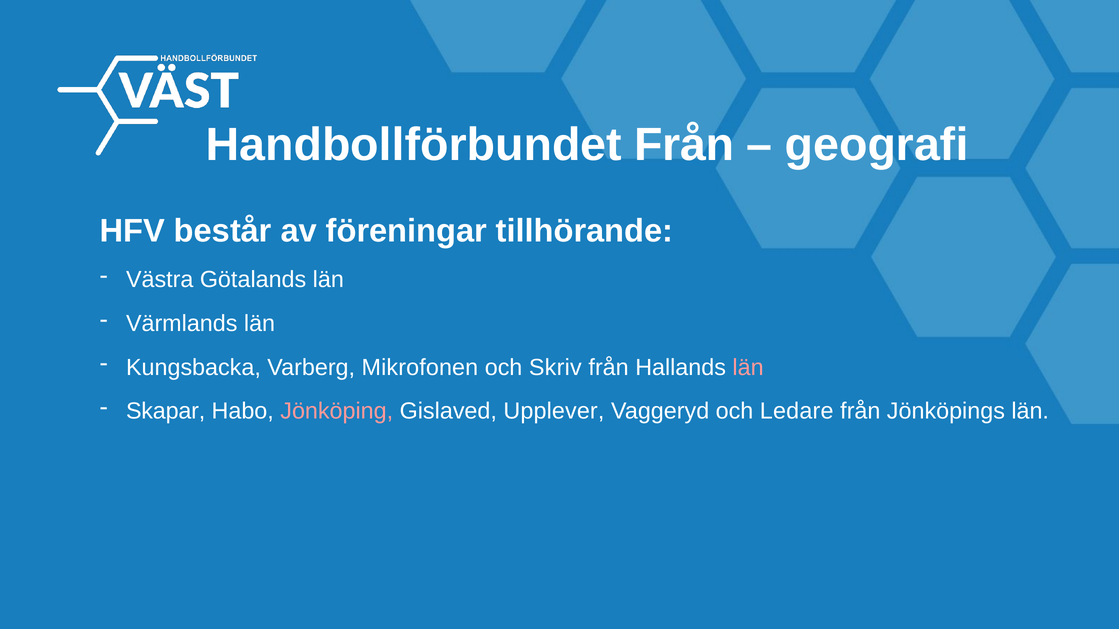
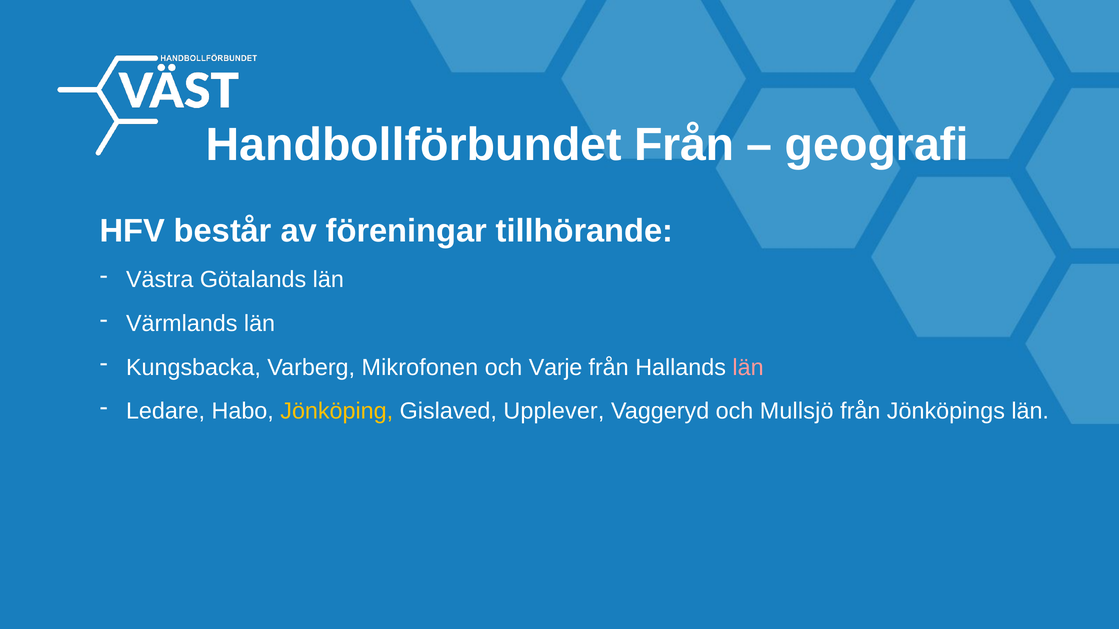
Skriv: Skriv -> Varje (556, 368)
Skapar: Skapar -> Ledare (166, 411)
Jönköping colour: pink -> yellow (337, 411)
Ledare: Ledare -> Mullsjö (797, 411)
